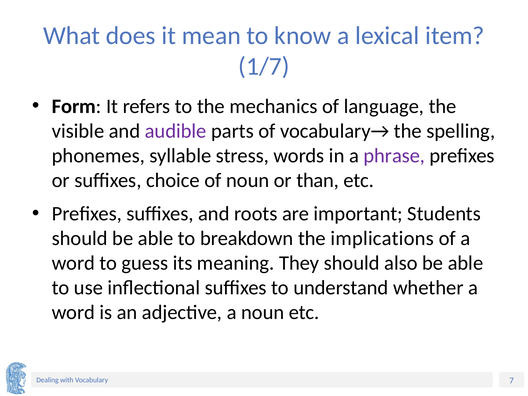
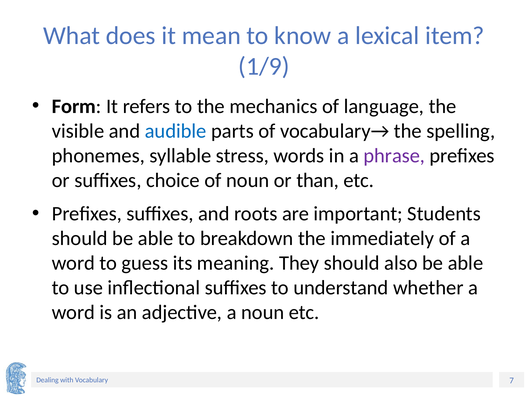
1/7: 1/7 -> 1/9 (264, 66)
audible colour: purple -> blue (176, 131)
implications: implications -> immediately (382, 238)
